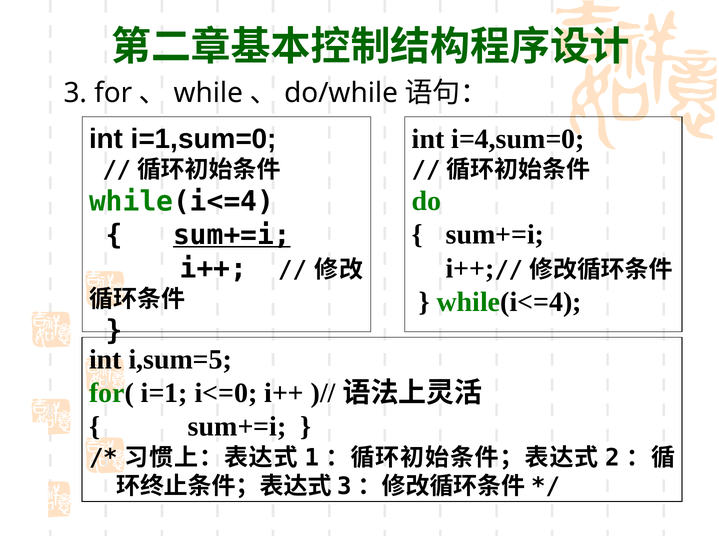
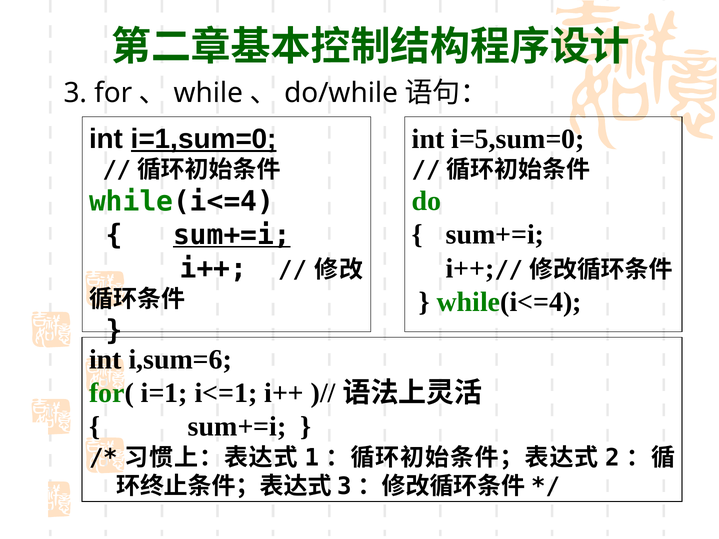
i=1,sum=0 underline: none -> present (204, 139)
i=4,sum=0: i=4,sum=0 -> i=5,sum=0 (518, 139)
i,sum=5: i,sum=5 -> i,sum=6 (180, 360)
i<=0: i<=0 -> i<=1 (226, 393)
